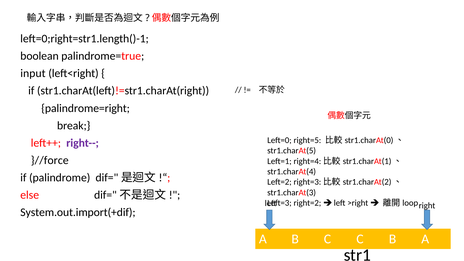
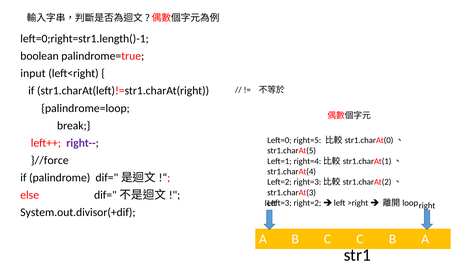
palindrome=right: palindrome=right -> palindrome=loop (86, 108)
System.out.import(+dif: System.out.import(+dif -> System.out.divisor(+dif (78, 212)
